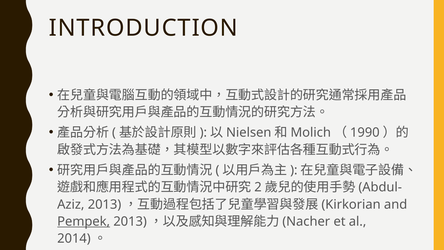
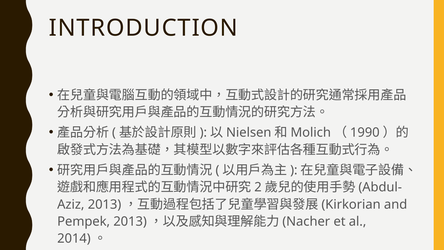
Pempek underline: present -> none (84, 221)
